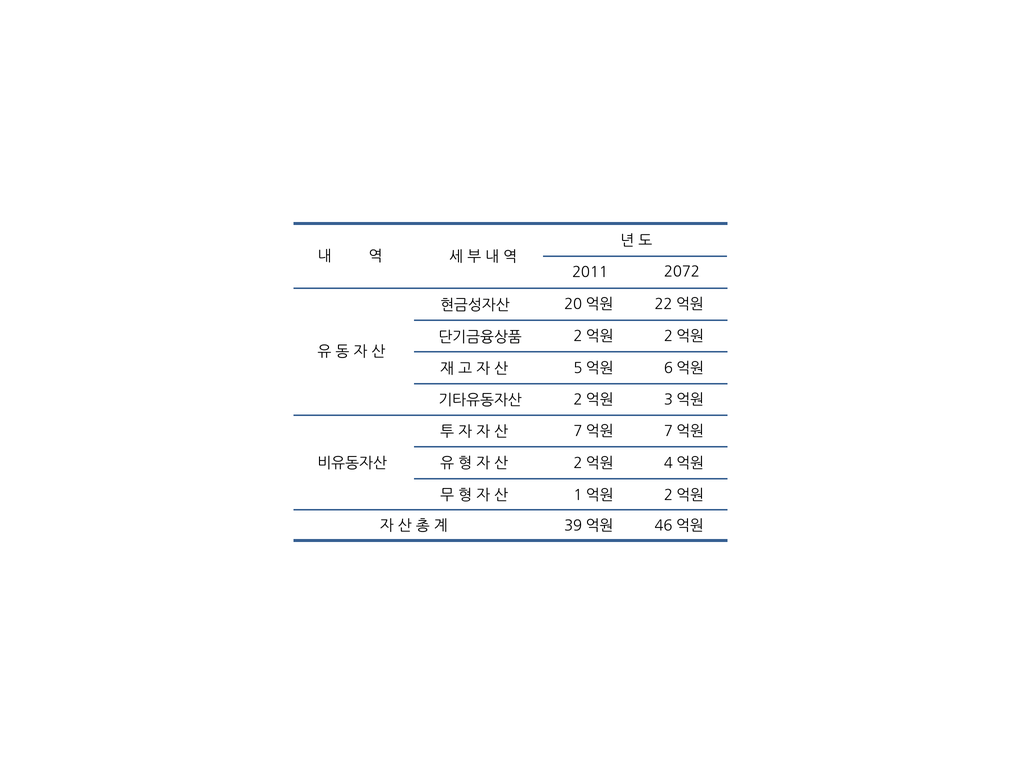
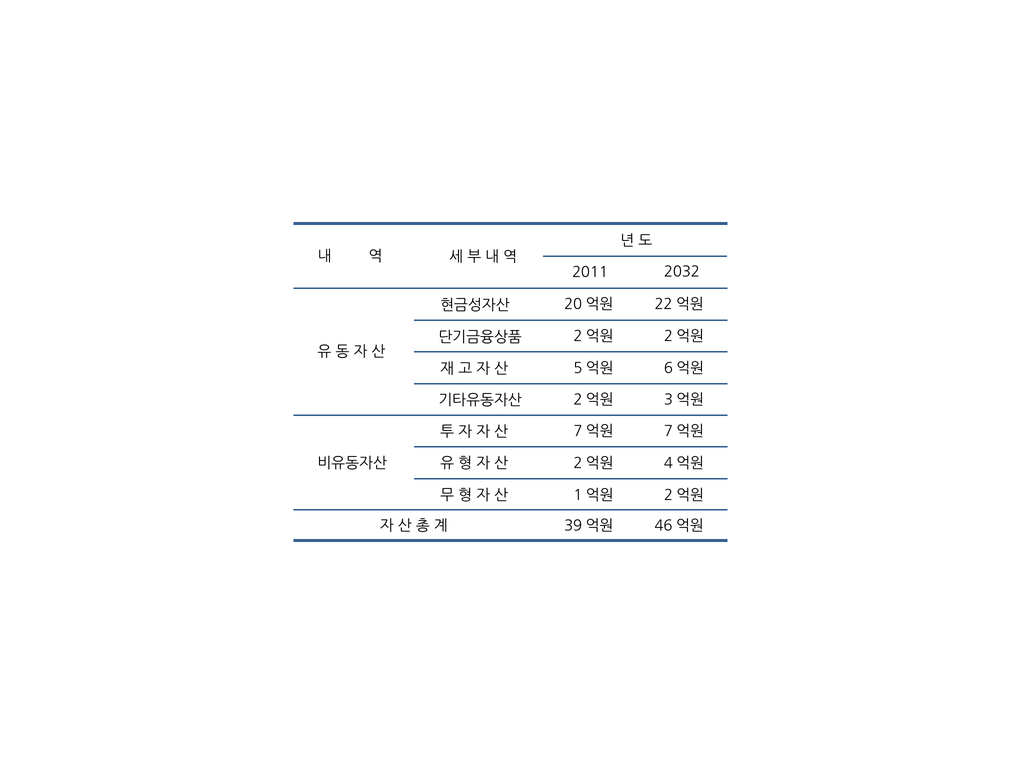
2072: 2072 -> 2032 (682, 272)
